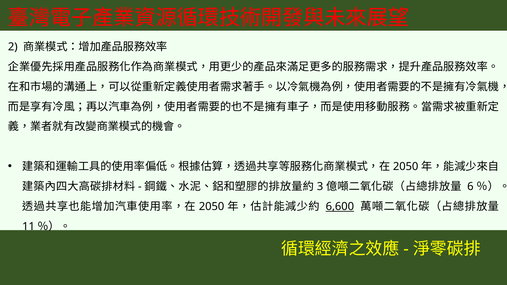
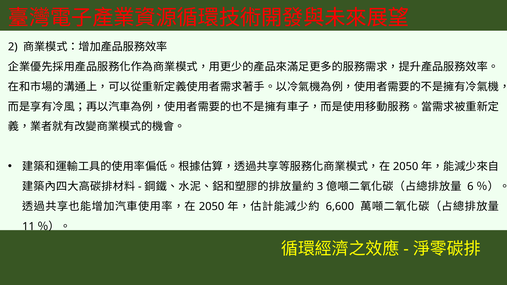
6,600 underline: present -> none (340, 207)
